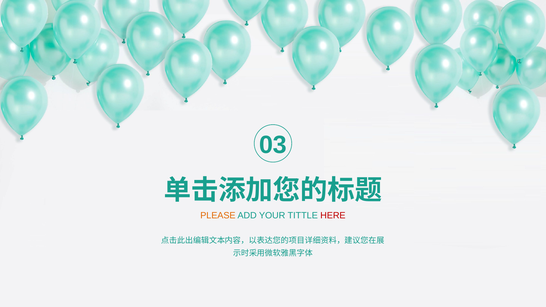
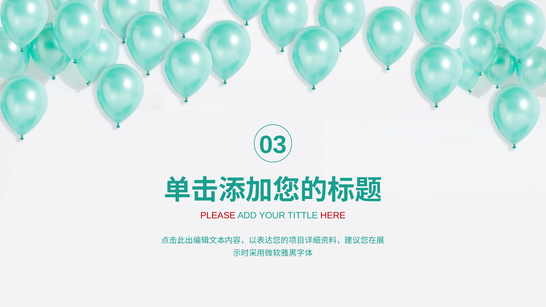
PLEASE colour: orange -> red (218, 215)
